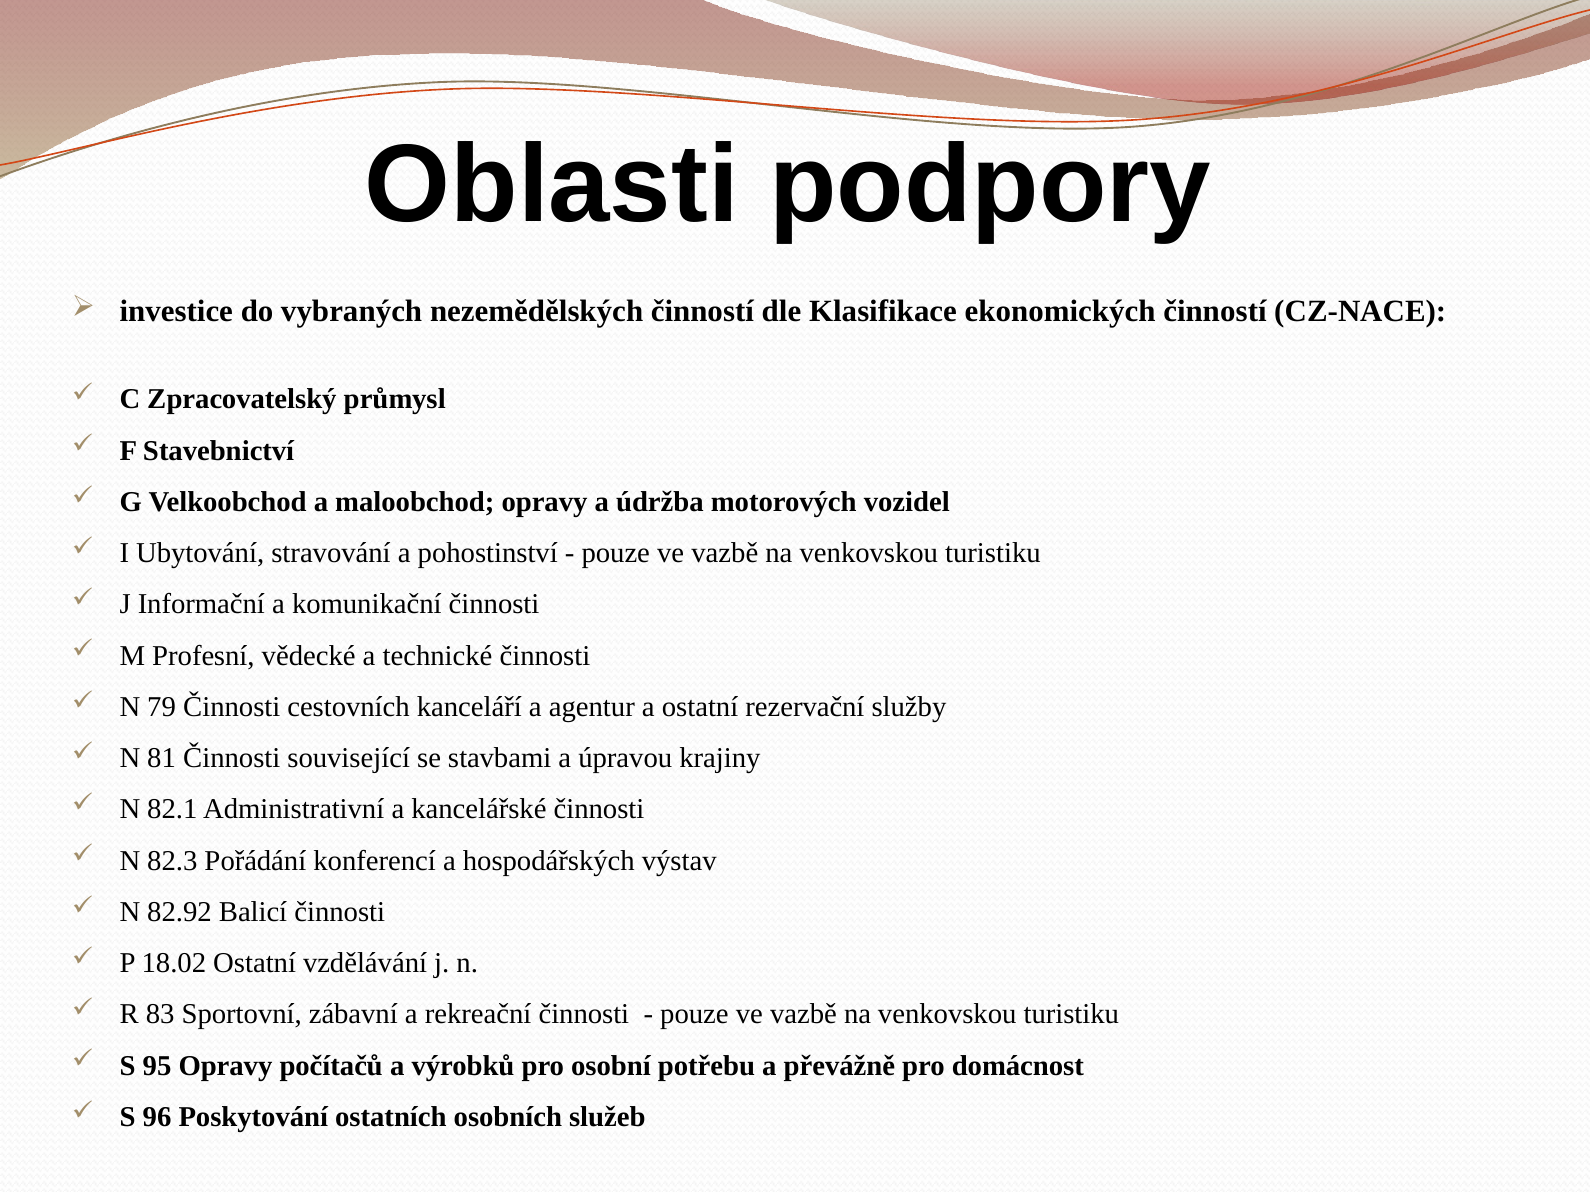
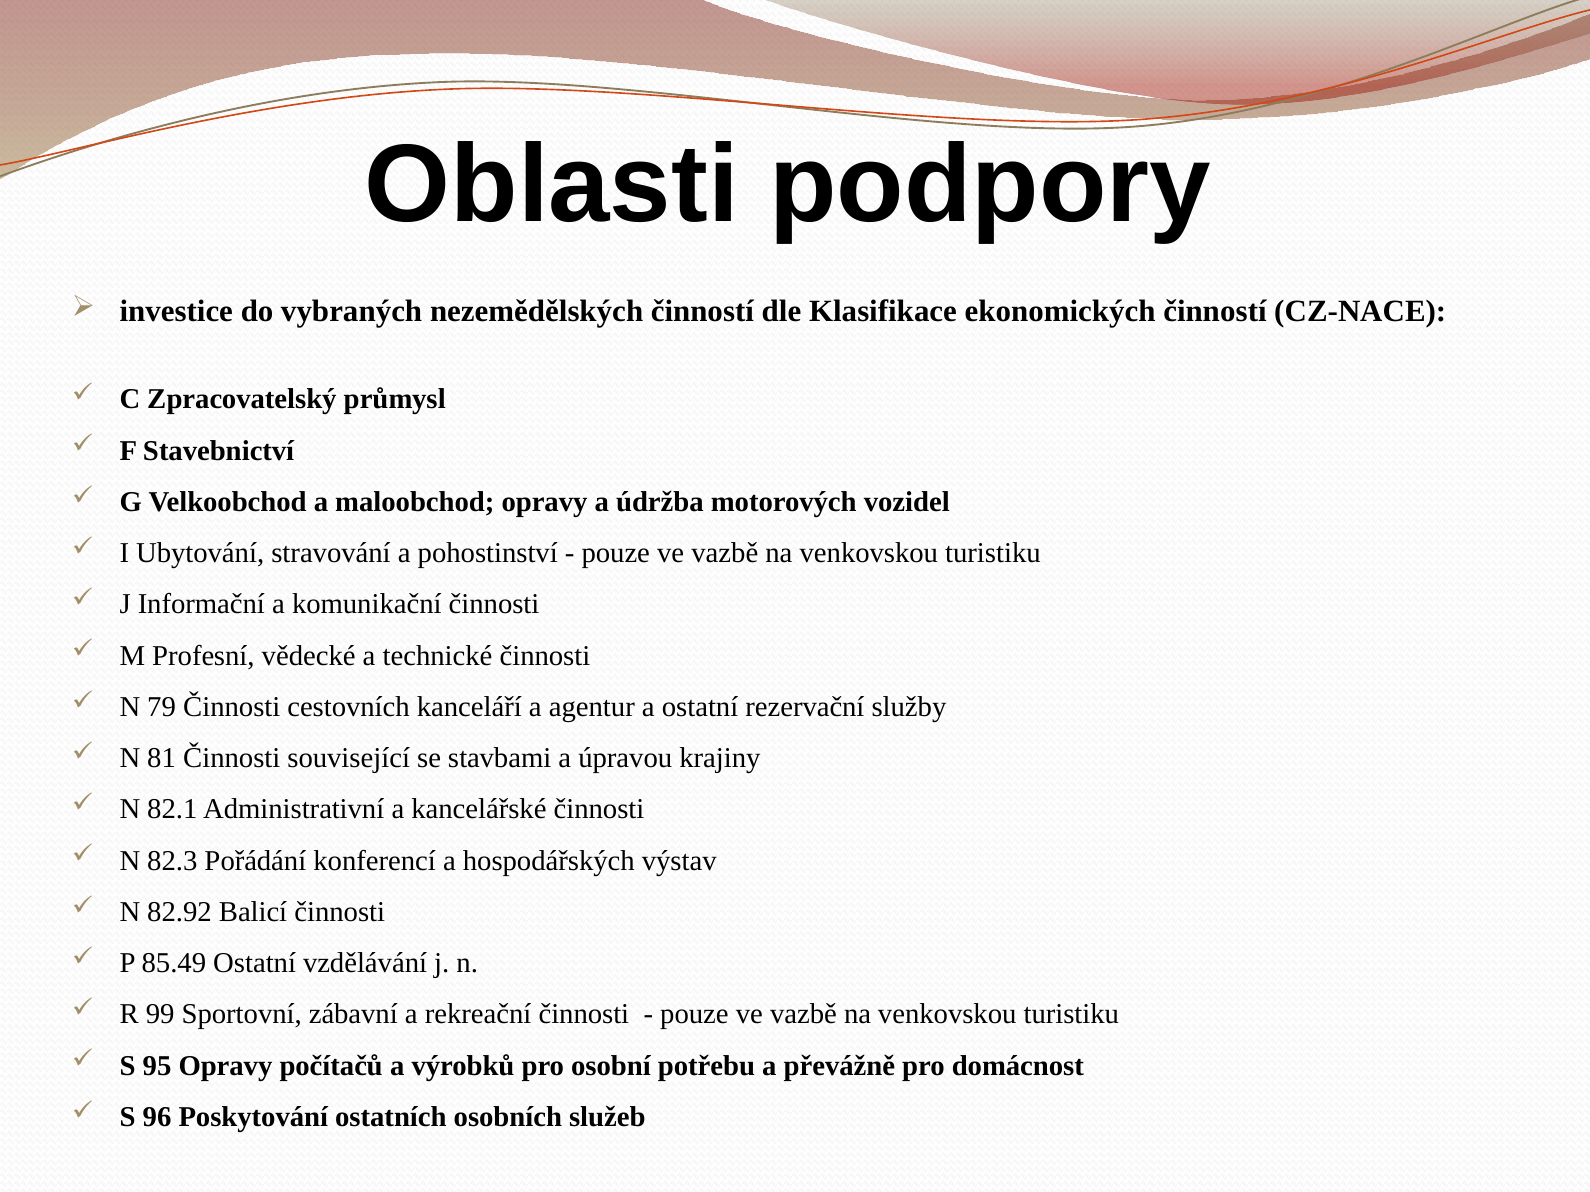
18.02: 18.02 -> 85.49 (174, 963)
83: 83 -> 99 (160, 1015)
